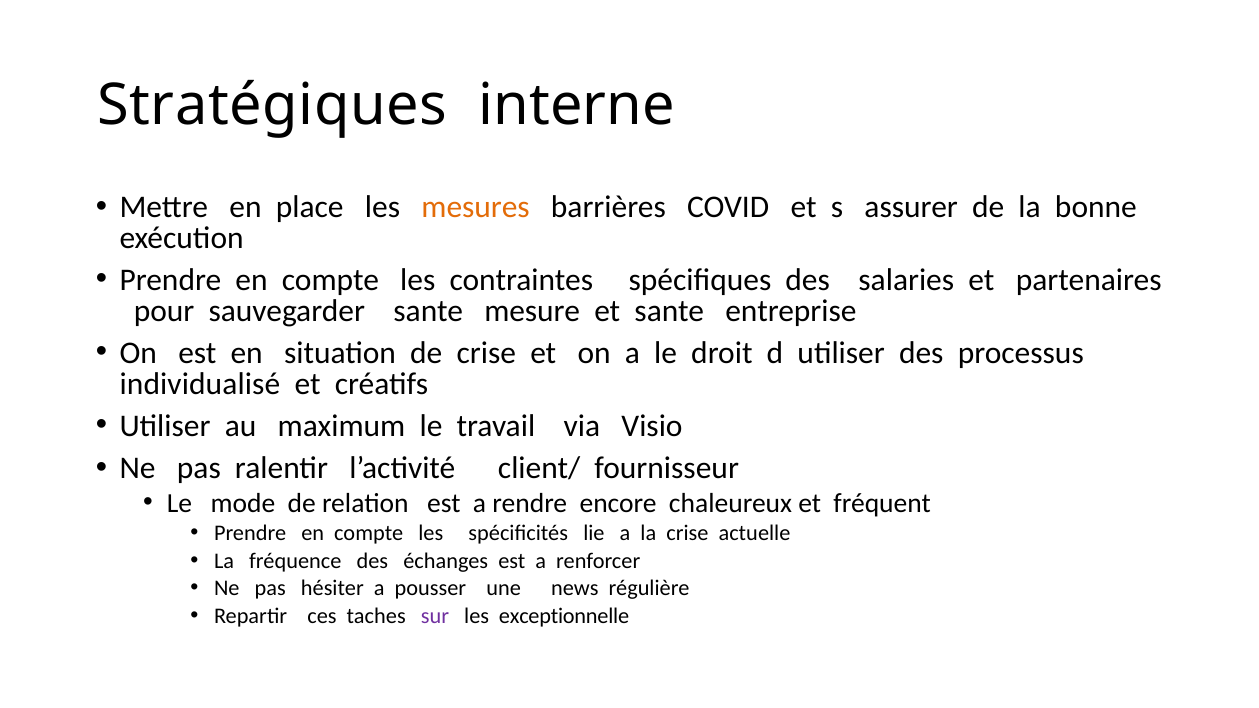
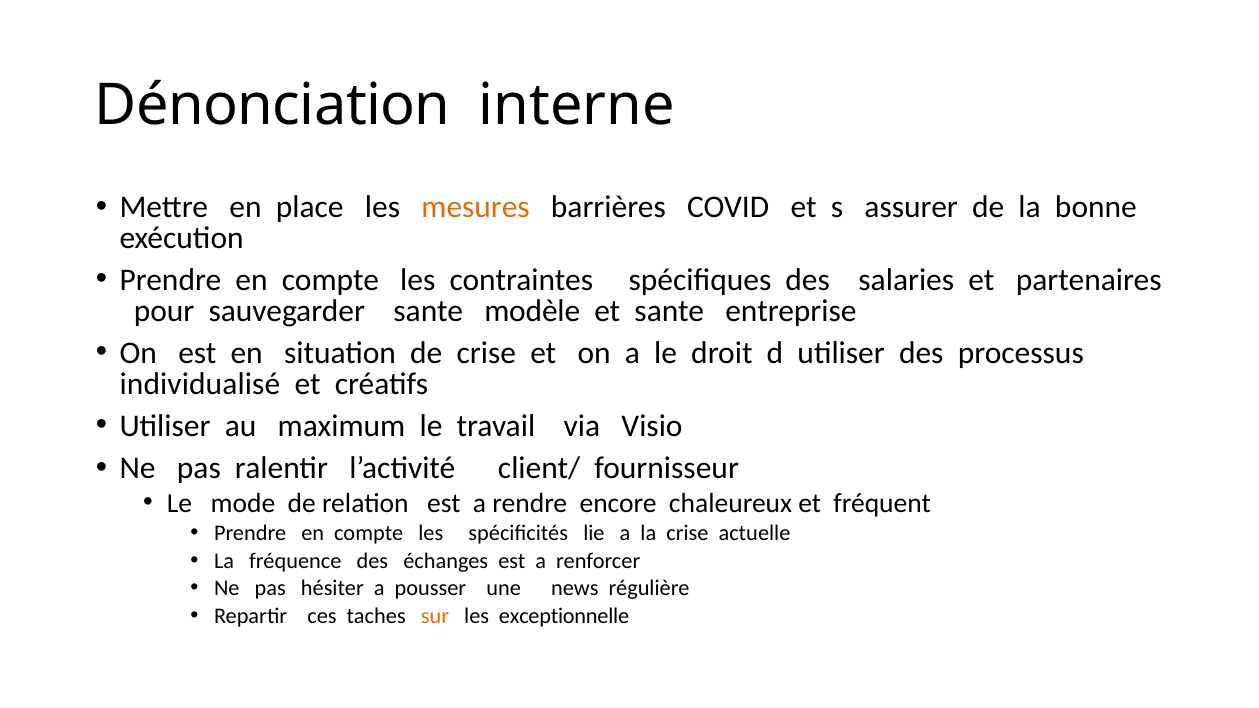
Stratégiques: Stratégiques -> Dénonciation (273, 106)
mesure: mesure -> modèle (532, 311)
sur colour: purple -> orange (435, 616)
